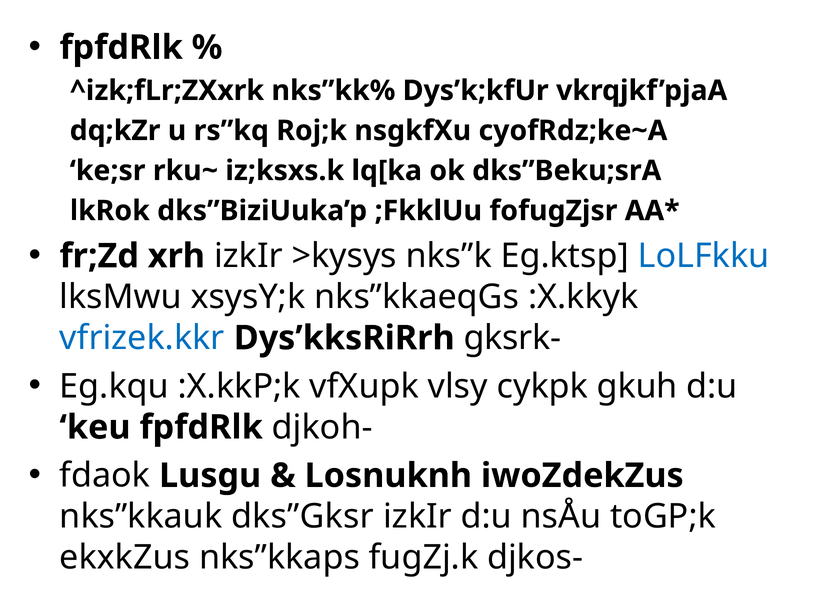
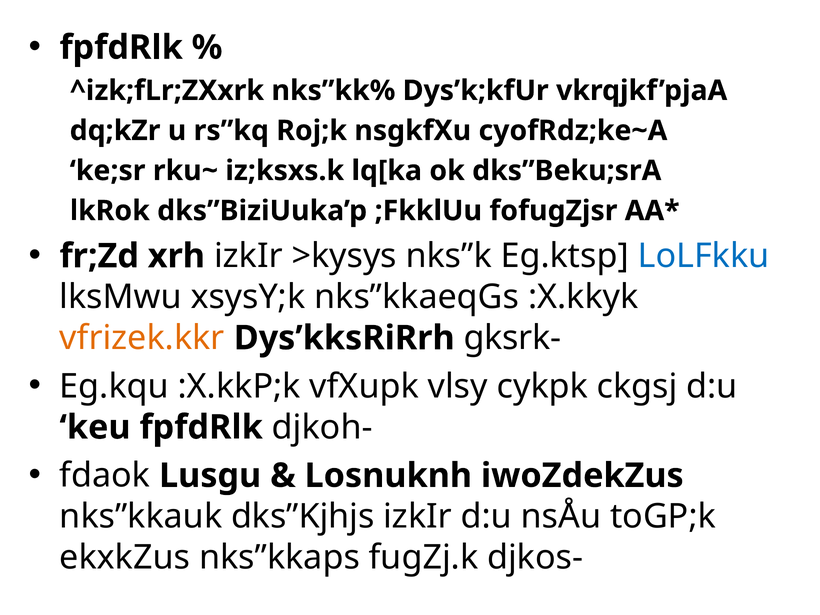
vfrizek.kkr colour: blue -> orange (142, 338)
gkuh: gkuh -> ckgsj (637, 386)
dks”Gksr: dks”Gksr -> dks”Kjhjs (303, 517)
